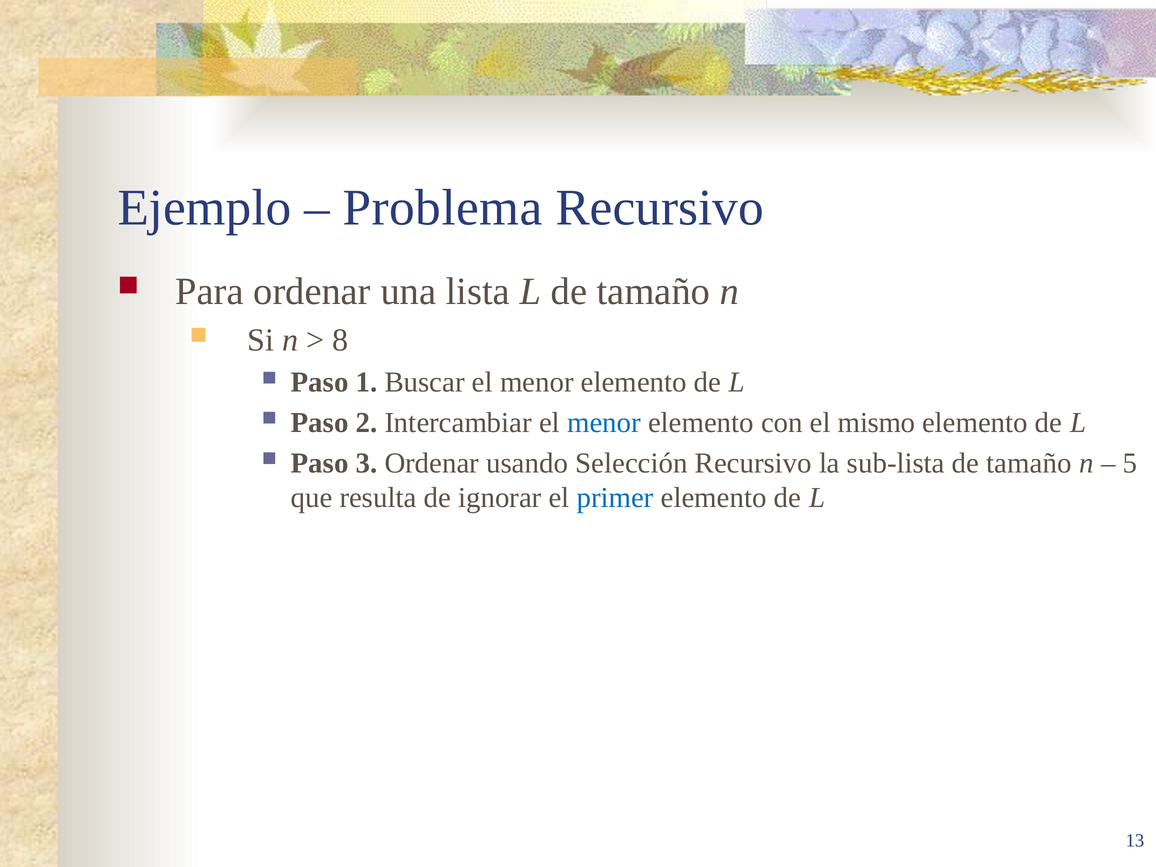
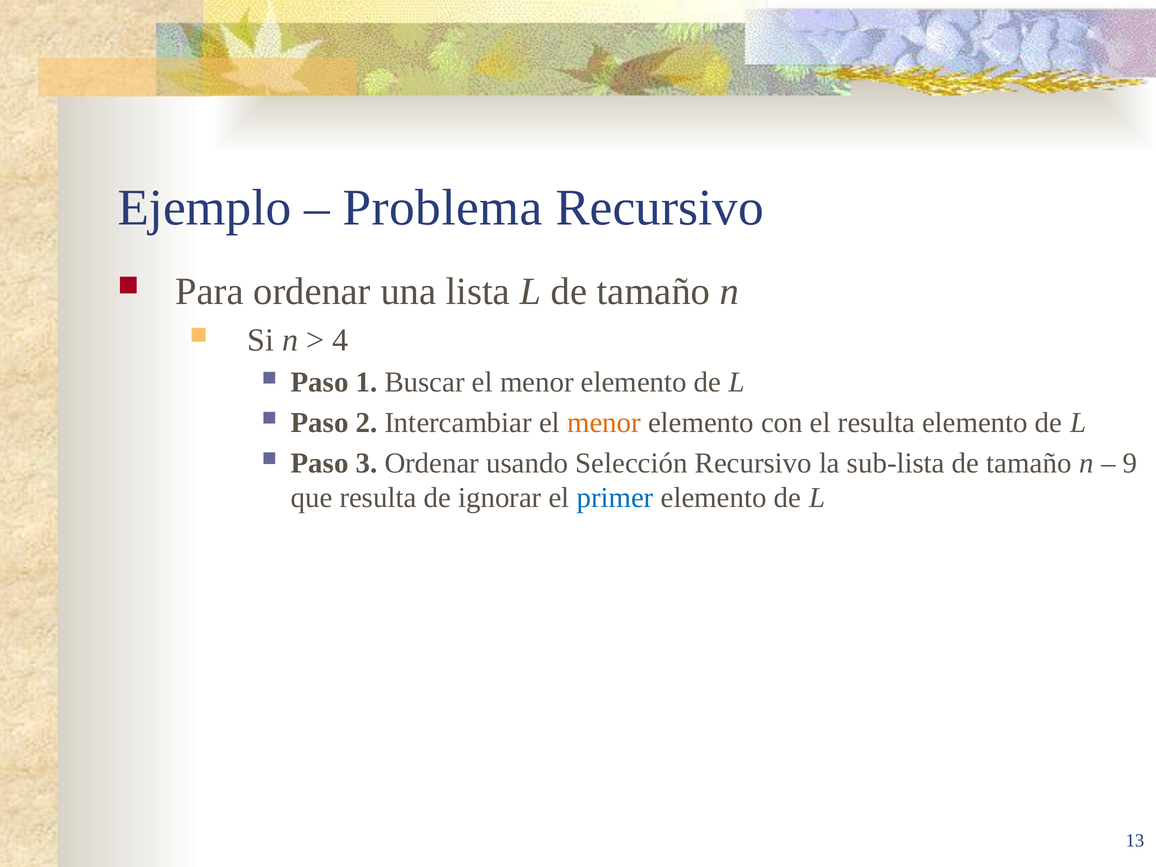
8: 8 -> 4 (340, 340)
menor colour: blue -> orange (604, 423)
el mismo: mismo -> resulta (876, 423)
5: 5 -> 9 (1130, 463)
